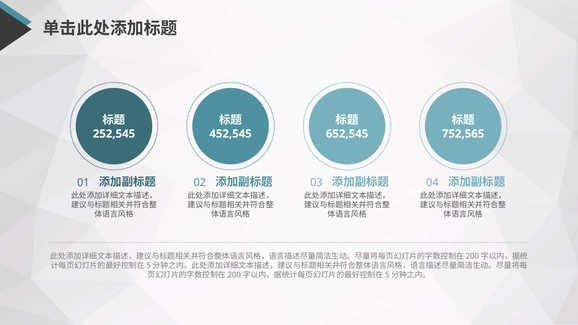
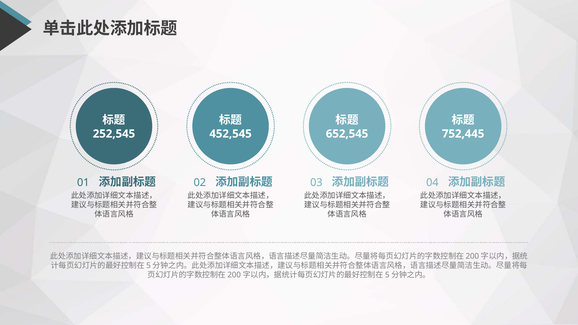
752,565: 752,565 -> 752,445 (463, 134)
